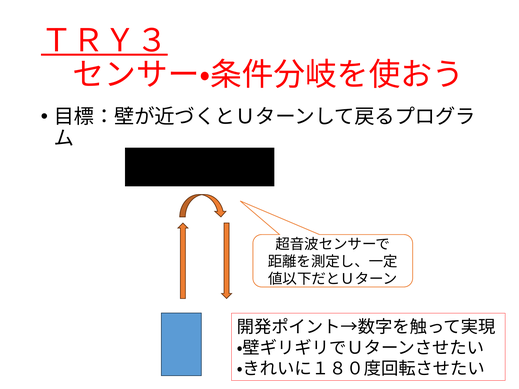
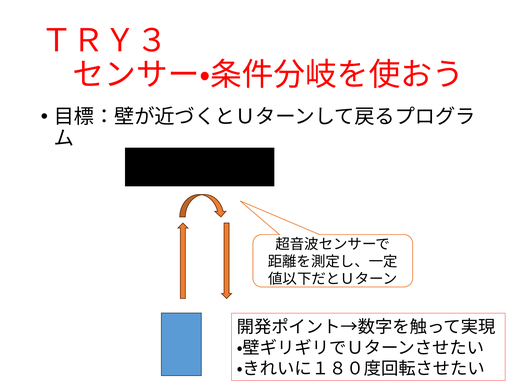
ＴＲＹ３ underline: present -> none (104, 41)
